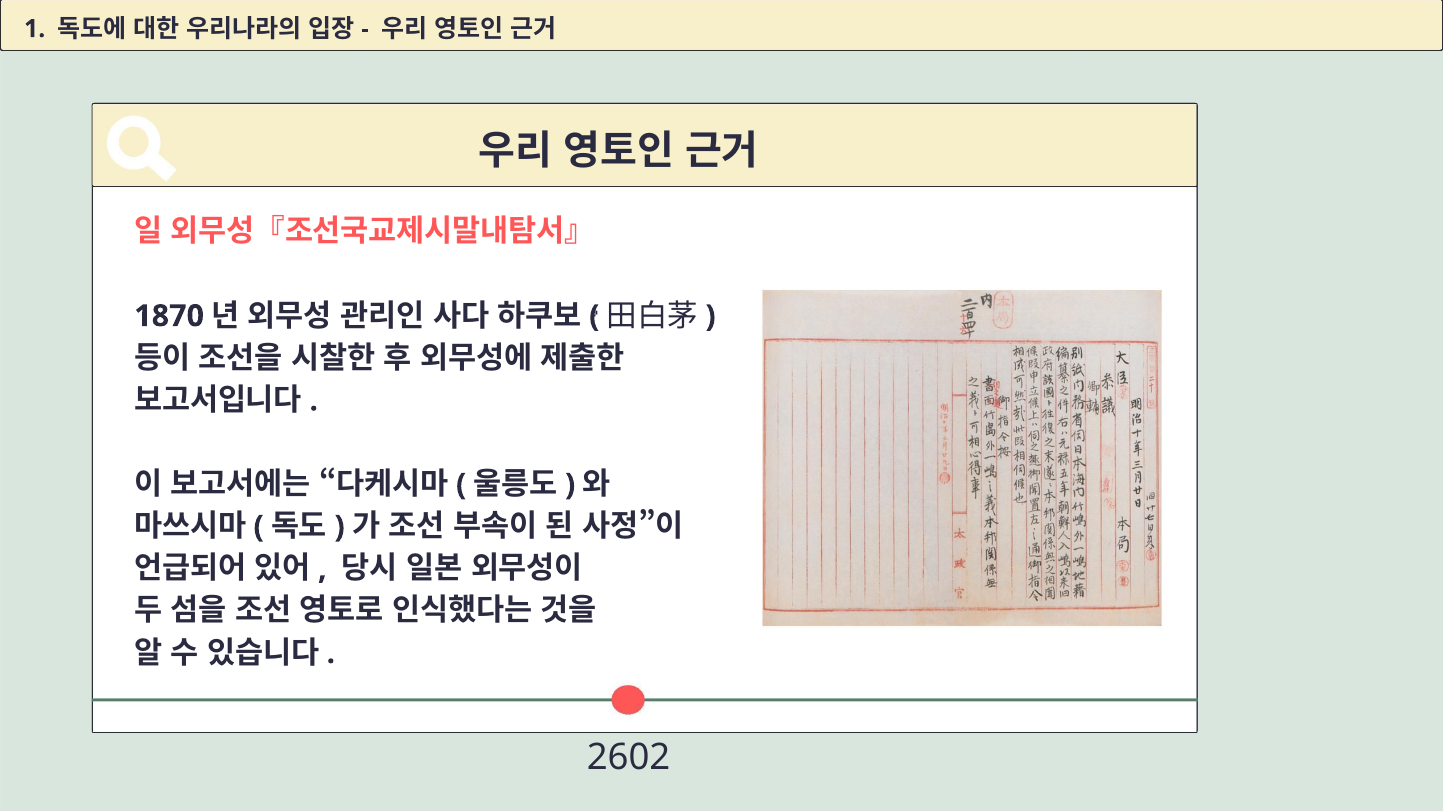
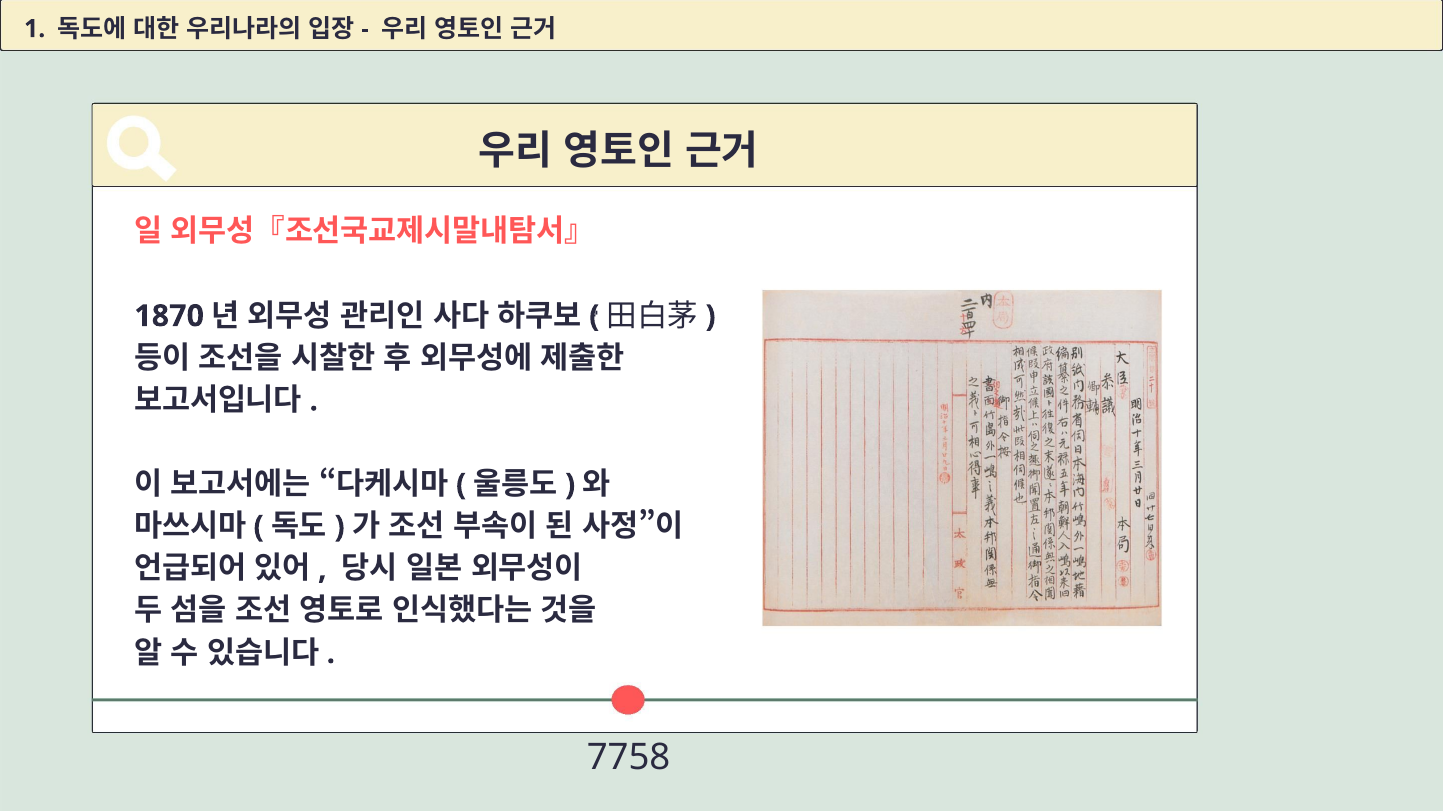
2602: 2602 -> 7758 (629, 757)
